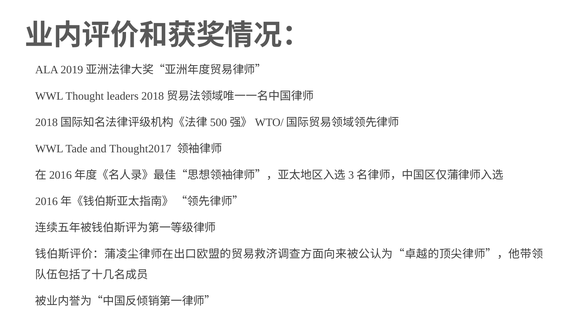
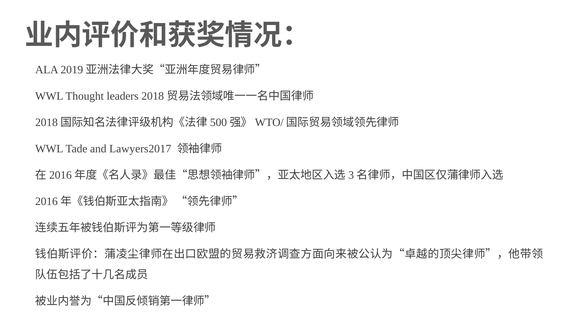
Thought2017: Thought2017 -> Lawyers2017 (140, 149)
